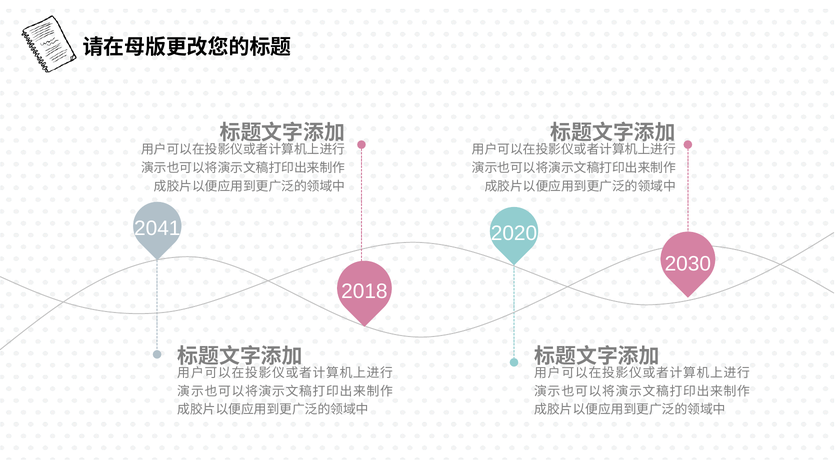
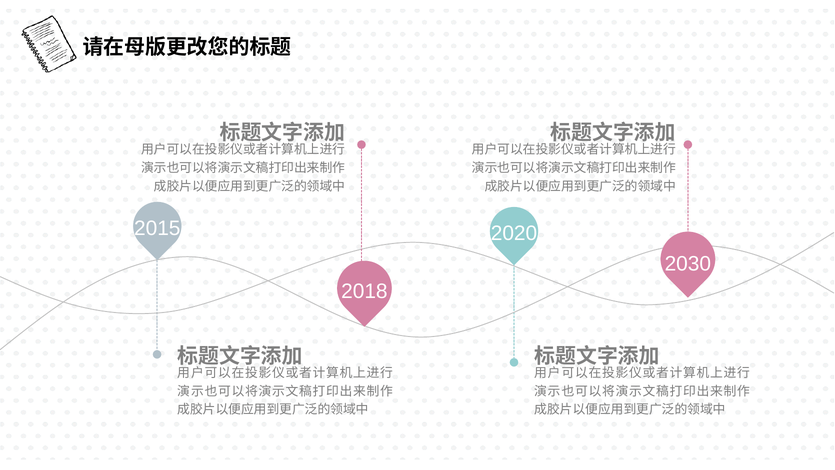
2041: 2041 -> 2015 (157, 228)
